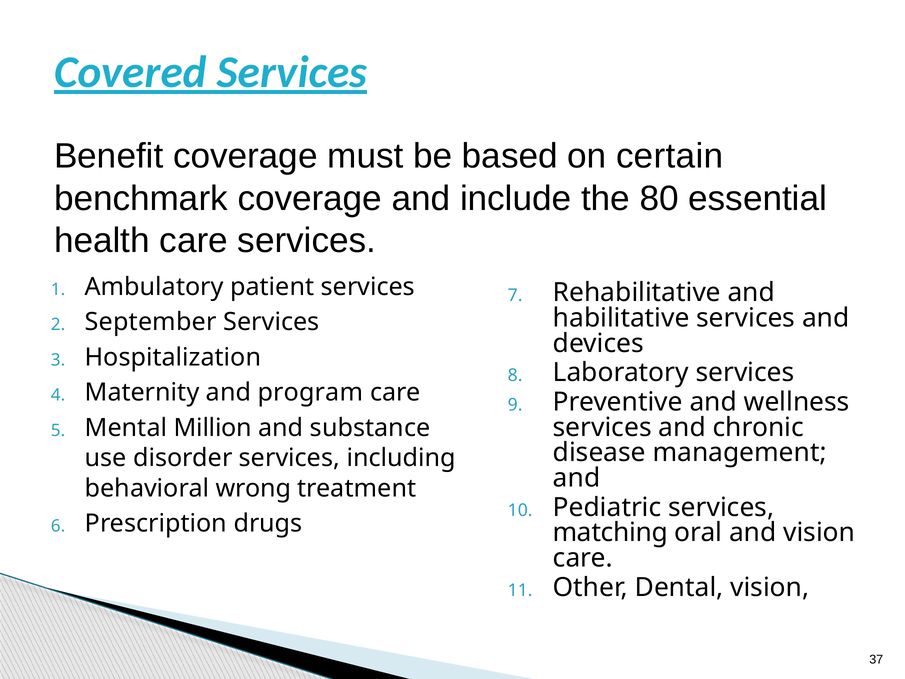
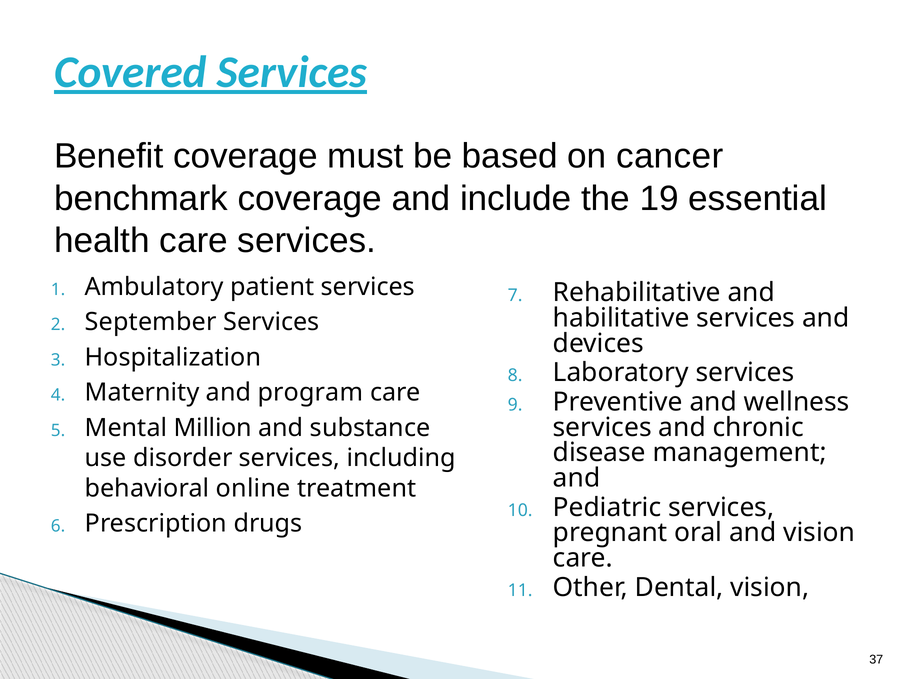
certain: certain -> cancer (670, 156)
80: 80 -> 19 (659, 198)
wrong: wrong -> online (253, 488)
matching: matching -> pregnant (610, 533)
